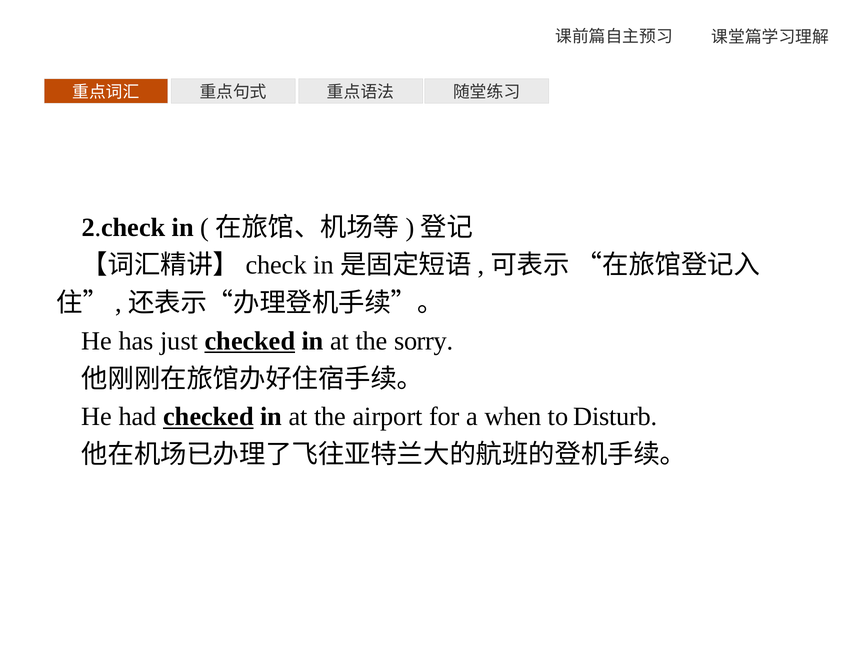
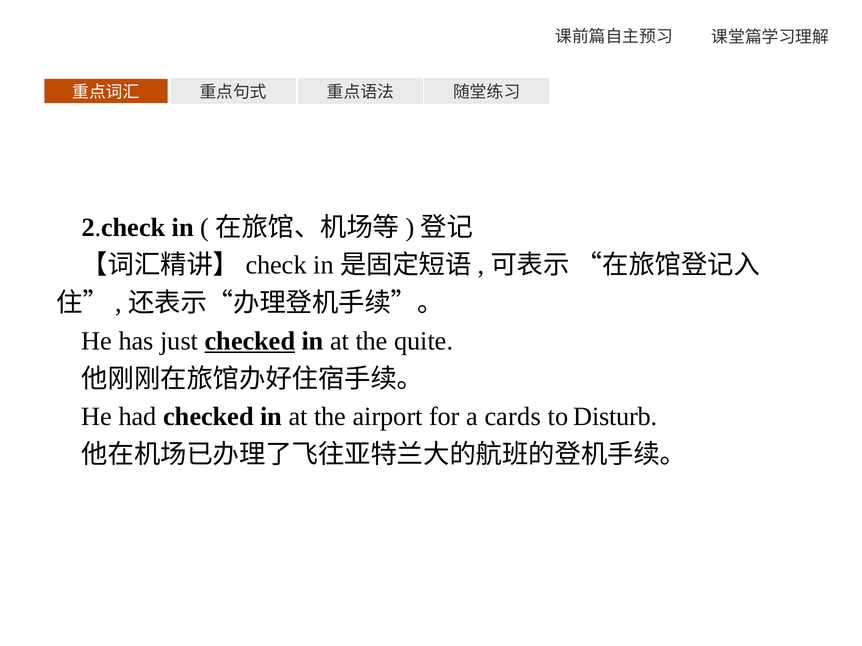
sorry: sorry -> quite (424, 341)
checked underline: present -> none (208, 417)
when: when -> cards (513, 417)
